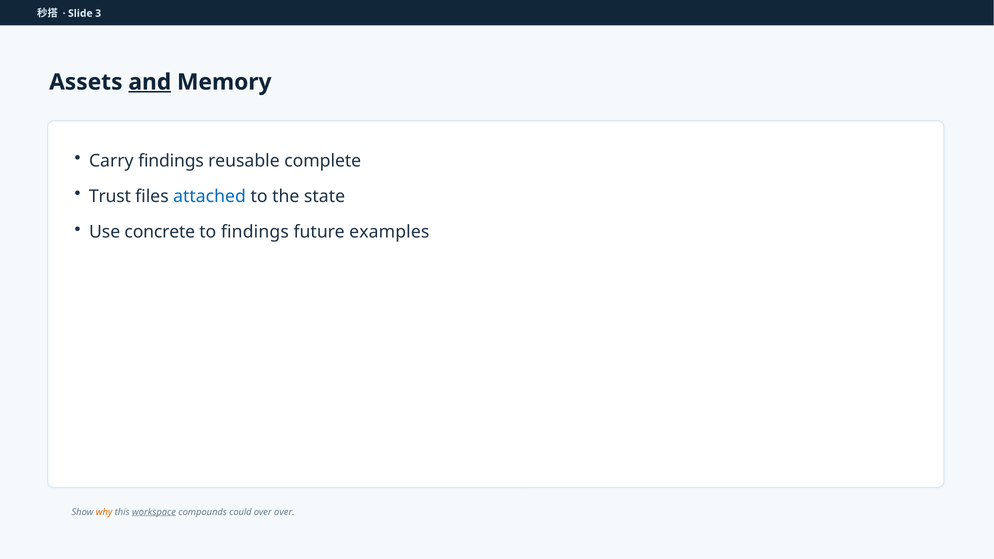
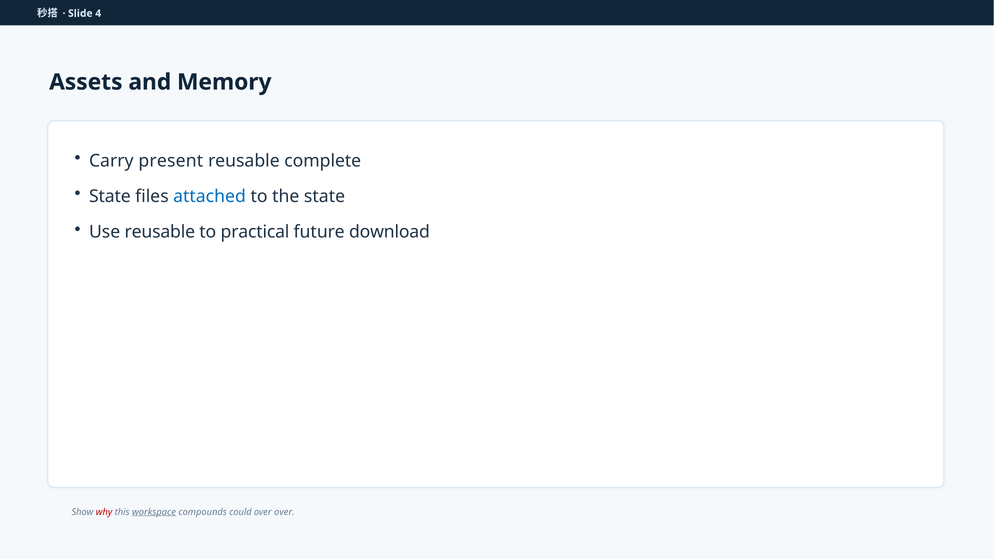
3: 3 -> 4 (98, 13)
and underline: present -> none (150, 82)
Carry findings: findings -> present (171, 161)
Trust: Trust -> State (110, 196)
Use concrete: concrete -> reusable (160, 232)
to findings: findings -> practical (255, 232)
examples: examples -> download (389, 232)
why colour: orange -> red (104, 512)
